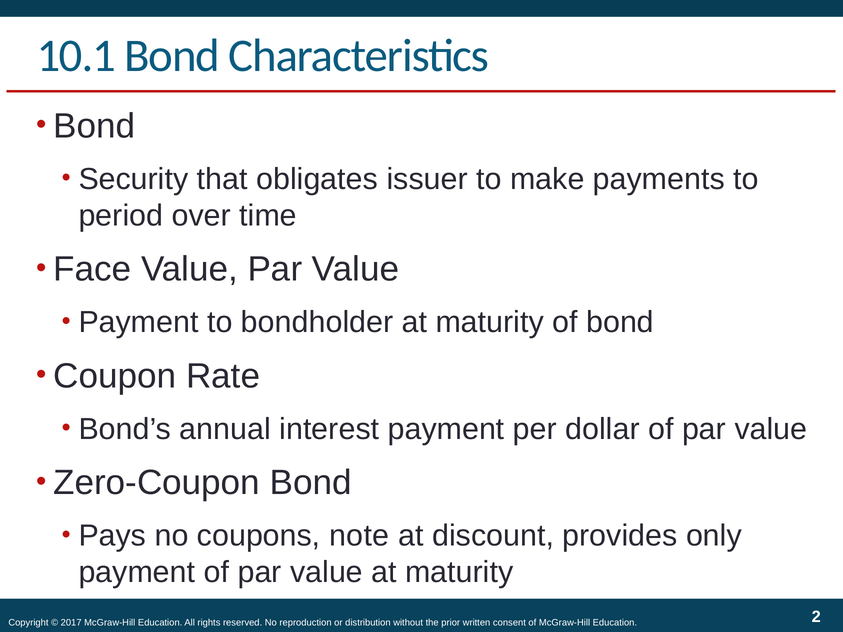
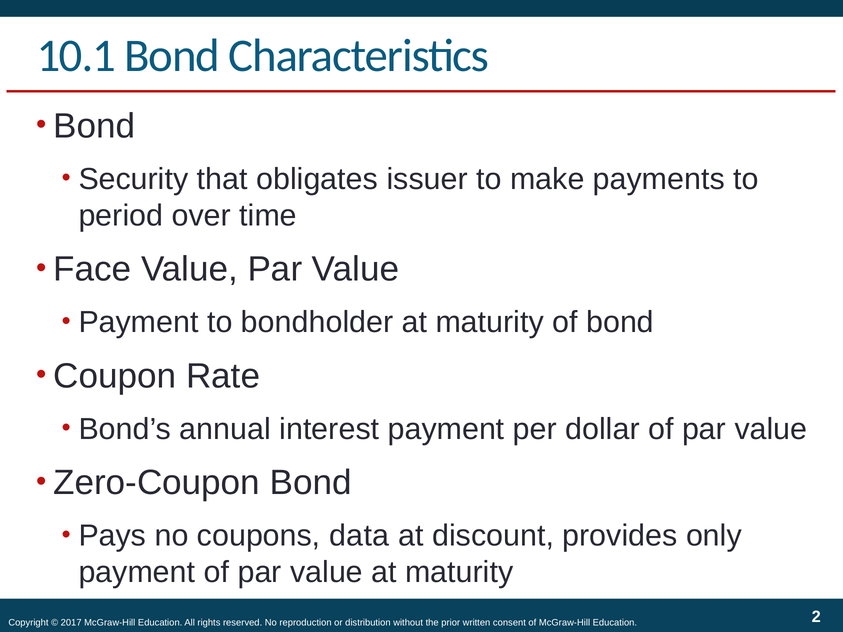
note: note -> data (359, 536)
